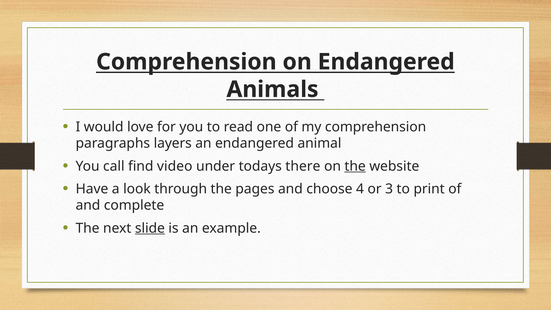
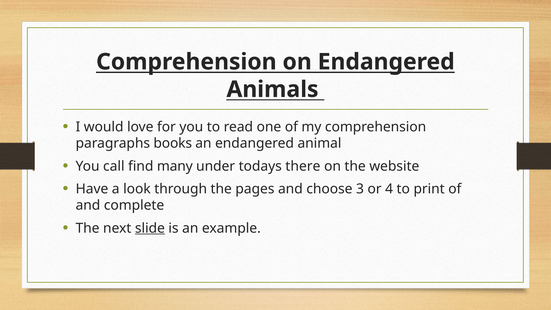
layers: layers -> books (173, 143)
video: video -> many (175, 166)
the underline: present -> none (355, 166)
4: 4 -> 3 (360, 189)
3: 3 -> 4 (389, 189)
